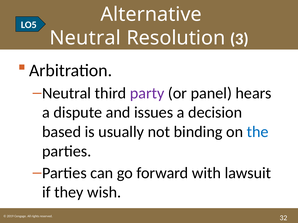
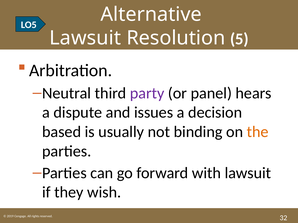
Neutral: Neutral -> Lawsuit (85, 38)
3: 3 -> 5 (239, 39)
the colour: blue -> orange (258, 132)
